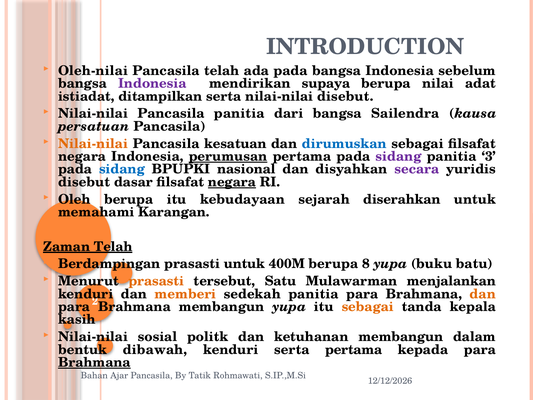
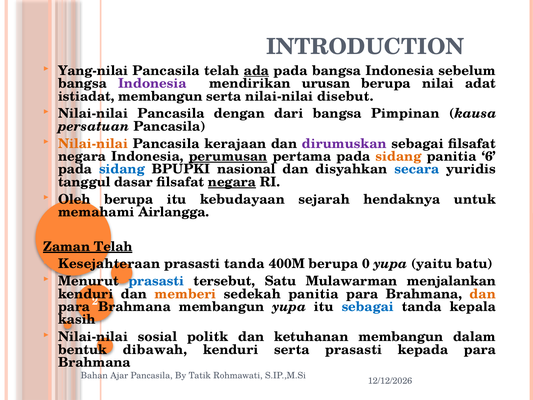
Oleh-nilai: Oleh-nilai -> Yang-nilai (93, 71)
ada underline: none -> present (256, 71)
supaya: supaya -> urusan (326, 83)
istiadat ditampilkan: ditampilkan -> membangun (160, 96)
Pancasila panitia: panitia -> dengan (239, 113)
Sailendra: Sailendra -> Pimpinan (405, 113)
kesatuan: kesatuan -> kerajaan (235, 144)
dirumuskan colour: blue -> purple (344, 144)
sidang colour: purple -> orange (399, 156)
3: 3 -> 6 (489, 156)
secara colour: purple -> blue (417, 169)
disebut: disebut -> tanggul (84, 182)
diserahkan: diserahkan -> hendaknya (402, 199)
Karangan: Karangan -> Airlangga (174, 212)
Berdampingan: Berdampingan -> Kesejahteraan (109, 264)
prasasti untuk: untuk -> tanda (244, 264)
8: 8 -> 0 (366, 264)
buku: buku -> yaitu (432, 264)
prasasti colour: orange -> blue (156, 281)
sebagai colour: orange -> blue (368, 307)
serta pertama: pertama -> prasasti (354, 349)
Brahmana underline: present -> none (94, 362)
